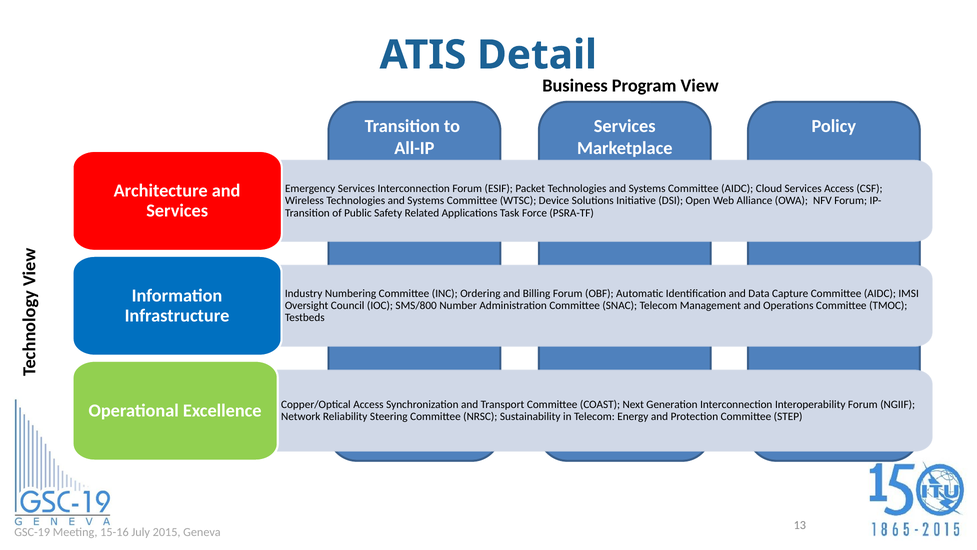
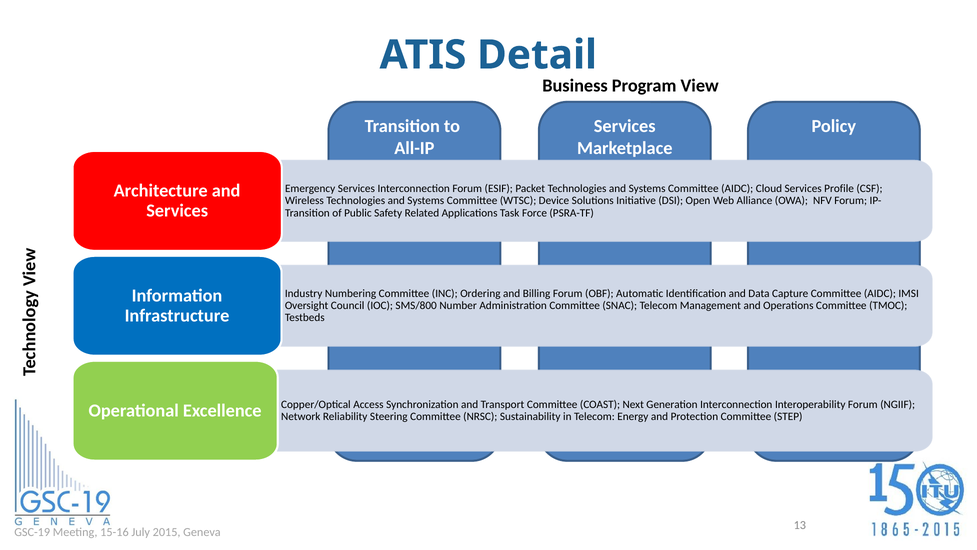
Services Access: Access -> Profile (839, 189)
